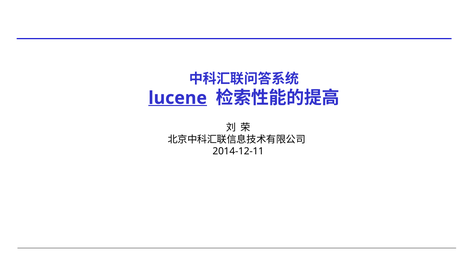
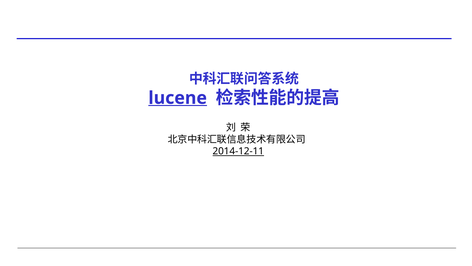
2014-12-11 underline: none -> present (238, 151)
